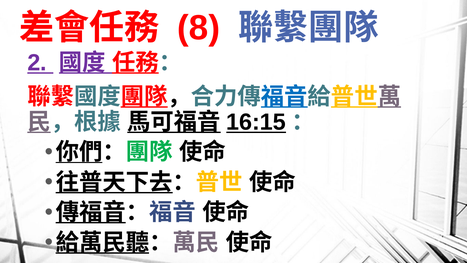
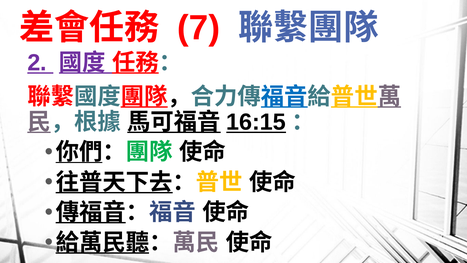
8: 8 -> 7 (199, 28)
